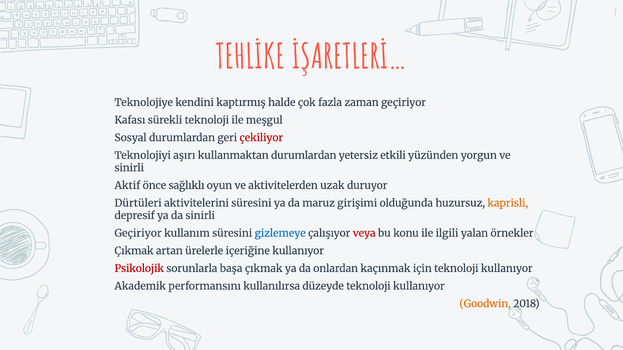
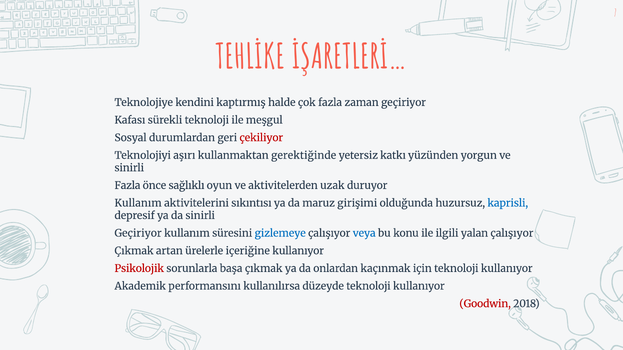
kullanmaktan durumlardan: durumlardan -> gerektiğinde (304, 156)
etkili: etkili -> katkı (393, 156)
Aktif: Aktif -> Fazla (127, 186)
Dürtüleri: Dürtüleri -> Kullanım (138, 203)
aktivitelerini süresini: süresini -> sıkıntısı (251, 203)
kaprisli colour: orange -> blue (508, 203)
veya colour: red -> blue (364, 234)
yalan örnekler: örnekler -> çalışıyor (512, 234)
Goodwin colour: orange -> red (485, 304)
